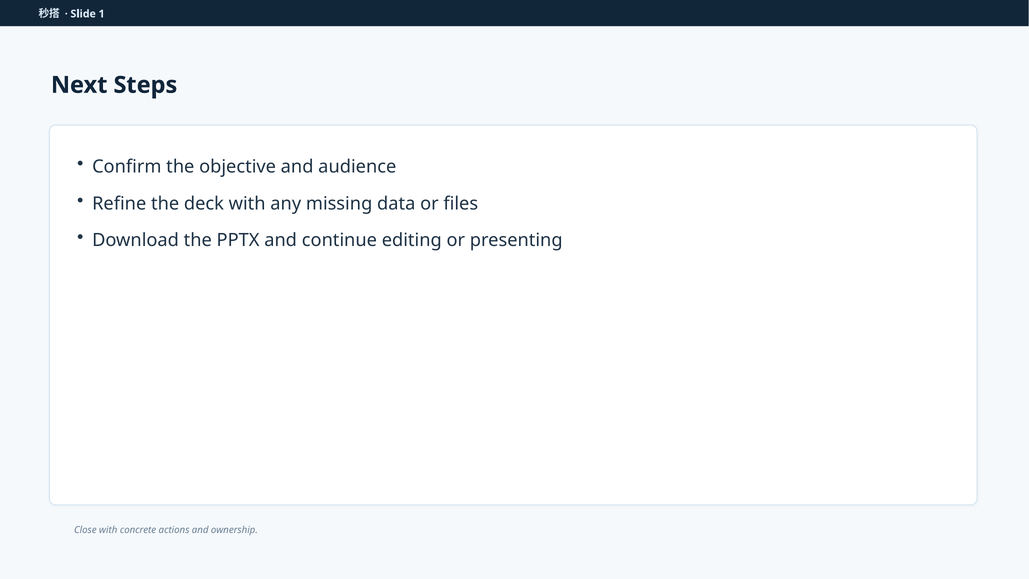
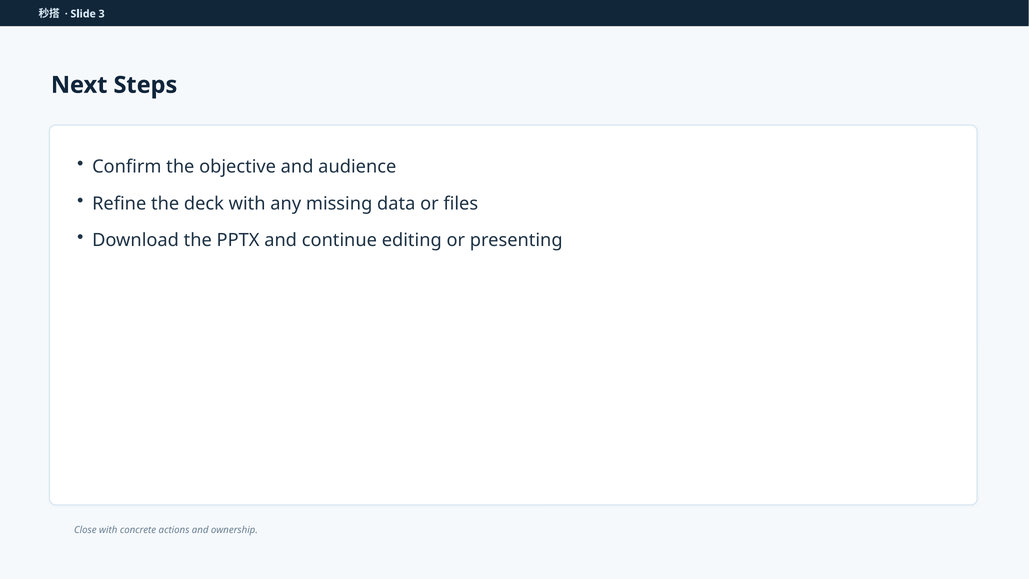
1: 1 -> 3 (102, 14)
